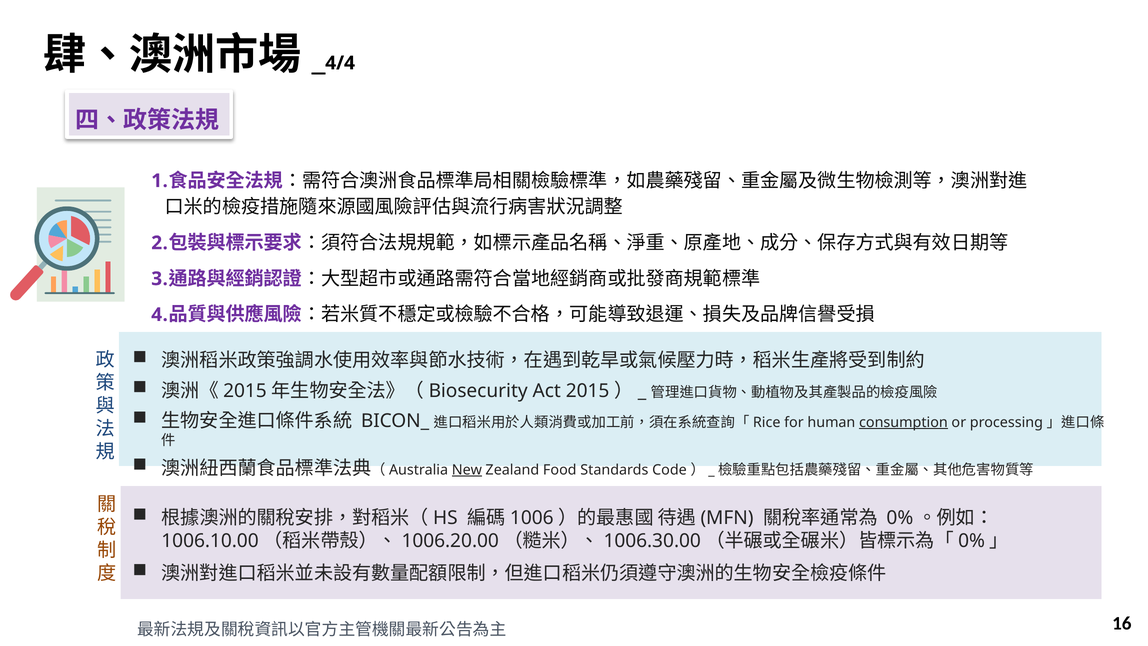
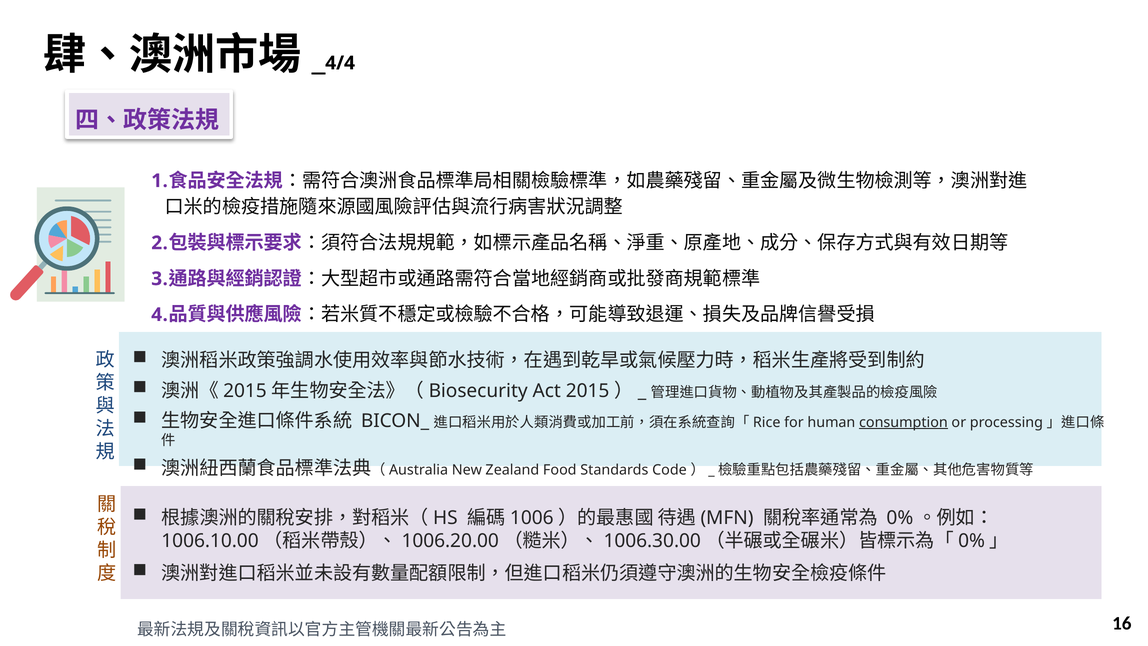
New underline: present -> none (467, 470)
